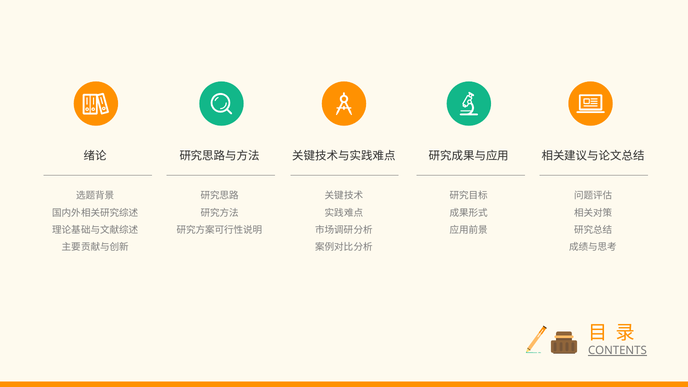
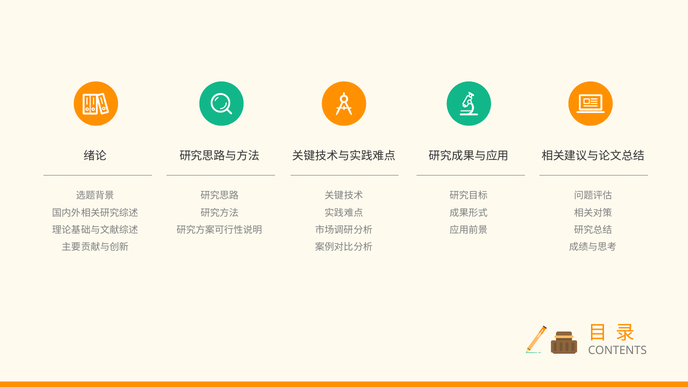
CONTENTS underline: present -> none (617, 351)
